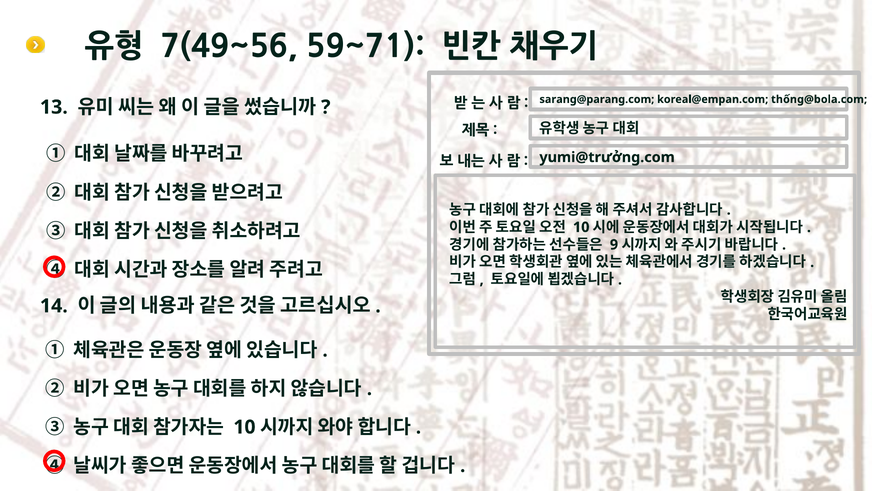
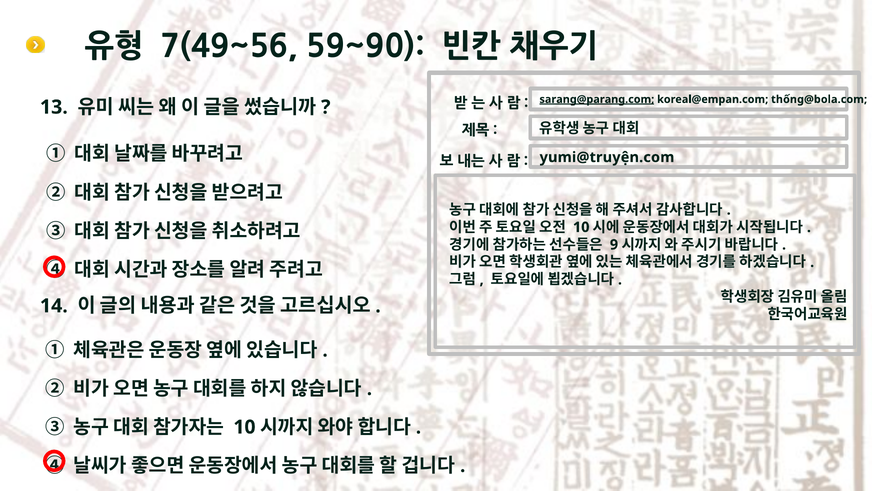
59~71: 59~71 -> 59~90 (366, 47)
sarang@parang.com underline: none -> present (597, 99)
yumi@trưởng.com: yumi@trưởng.com -> yumi@truyện.com (607, 157)
